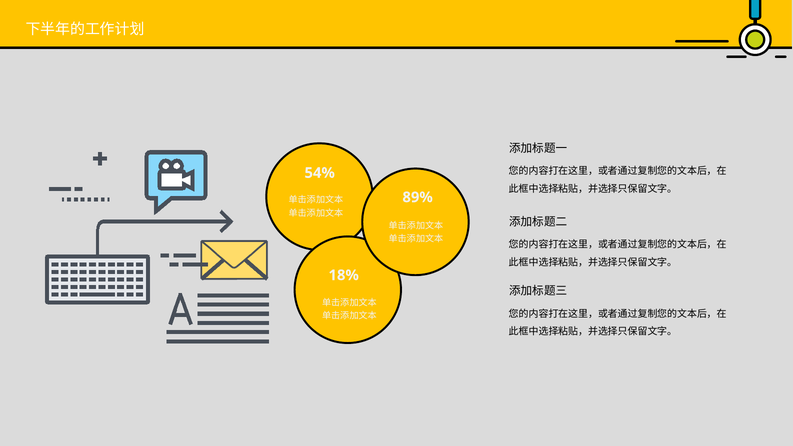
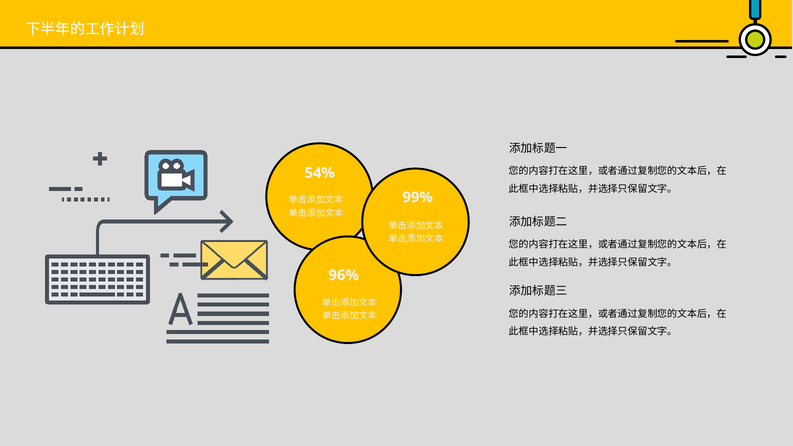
89%: 89% -> 99% (418, 197)
18%: 18% -> 96% (344, 275)
